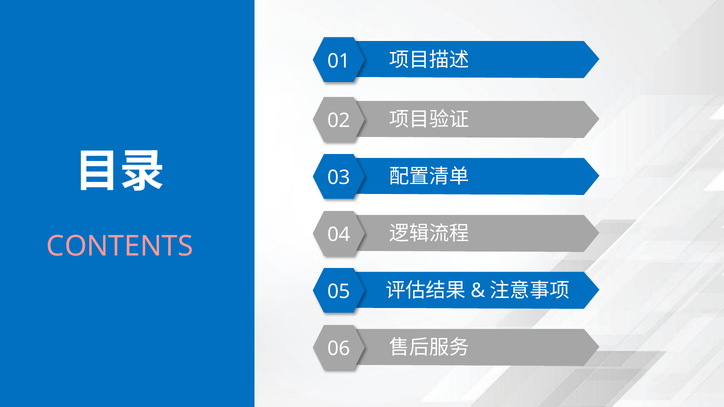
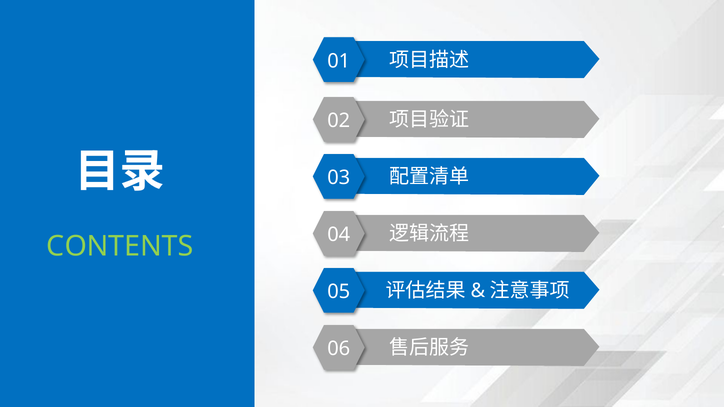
CONTENTS colour: pink -> light green (120, 246)
